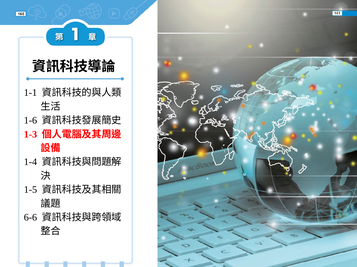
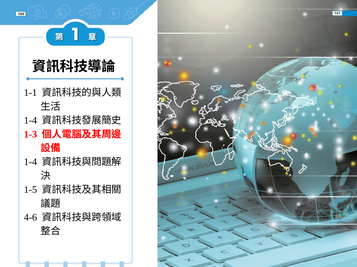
1-6: 1-6 -> 1-4 (30, 121)
6-6: 6-6 -> 4-6 (30, 218)
